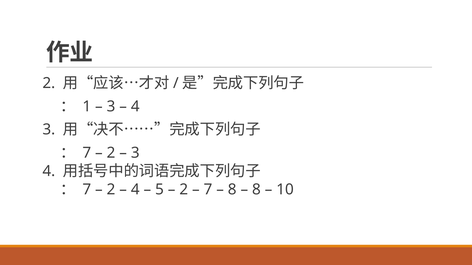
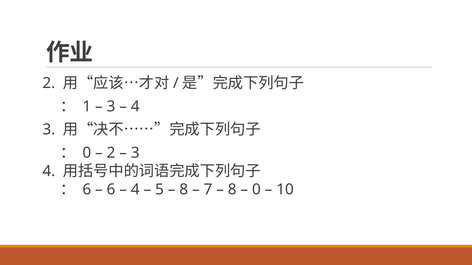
7: 7 -> 0 (87, 153)
7: 7 -> 6 (87, 190)
2: 2 -> 6 (111, 190)
2: 2 -> 8 (184, 190)
8: 8 -> 0 (256, 190)
